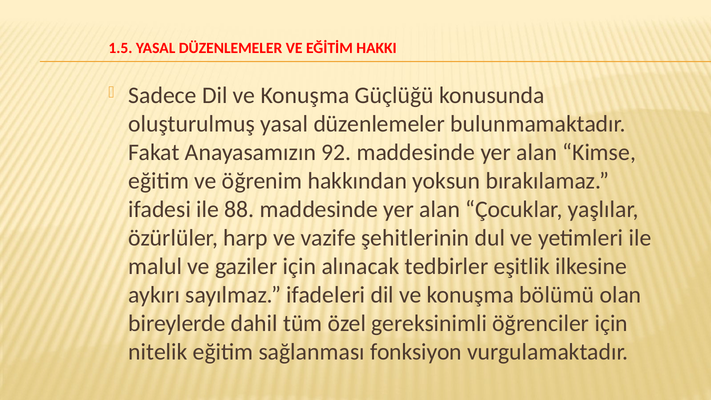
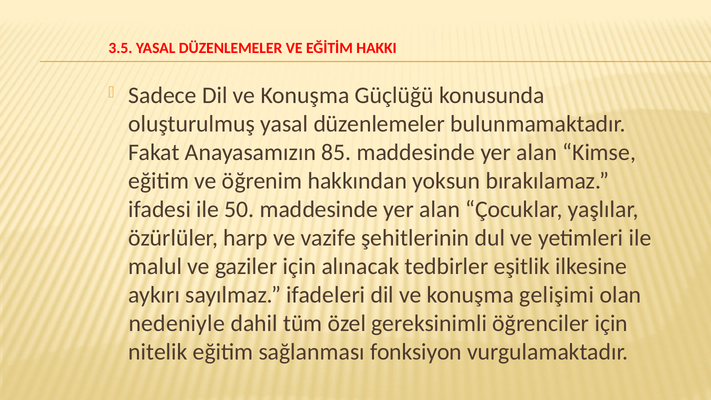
1.5: 1.5 -> 3.5 (120, 48)
92: 92 -> 85 (336, 152)
88: 88 -> 50 (239, 209)
bölümü: bölümü -> gelişimi (557, 295)
bireylerde: bireylerde -> nedeniyle (177, 323)
